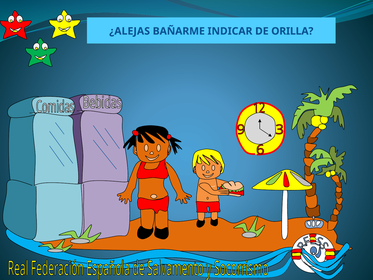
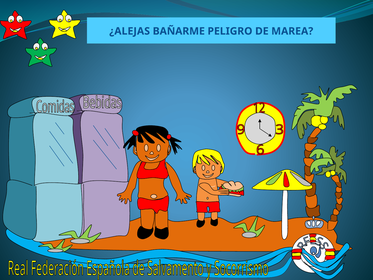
INDICAR: INDICAR -> PELIGRO (230, 31)
ORILLA: ORILLA -> MAREA (292, 31)
